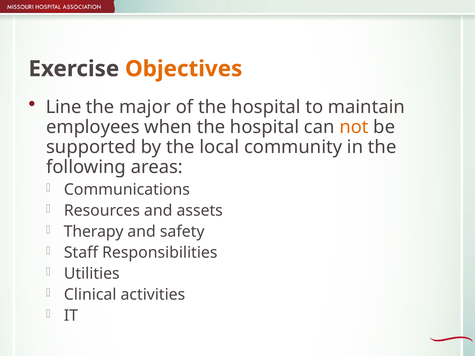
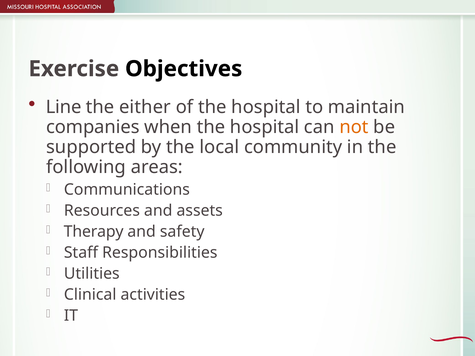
Objectives colour: orange -> black (184, 69)
major: major -> either (145, 107)
employees: employees -> companies (93, 127)
